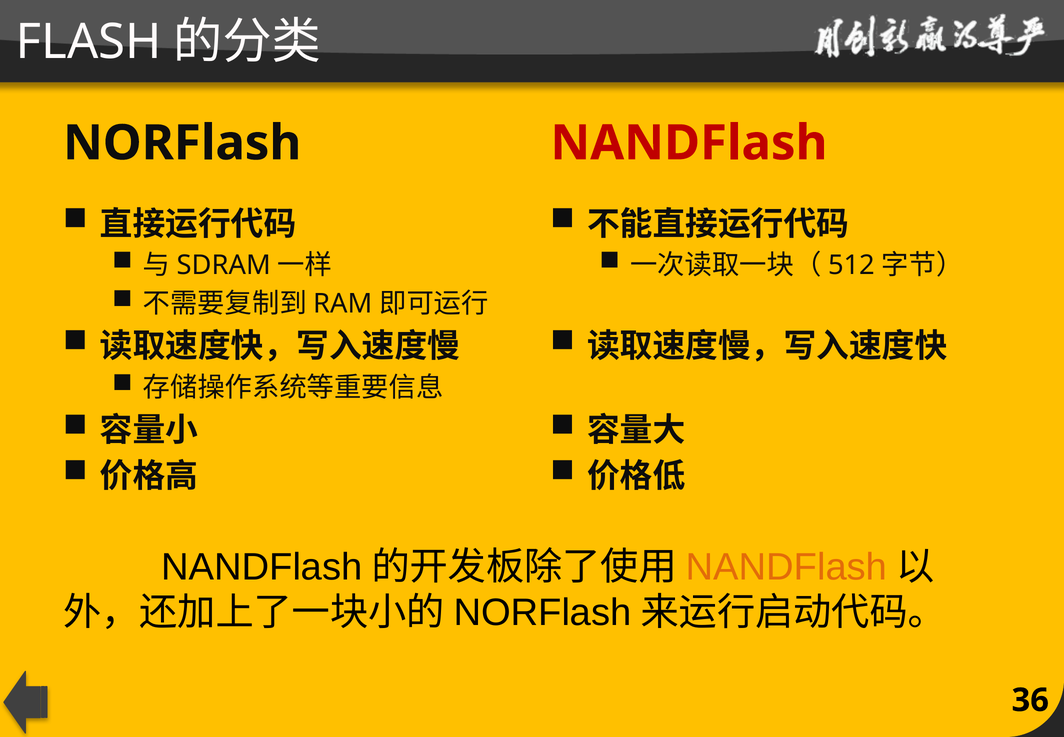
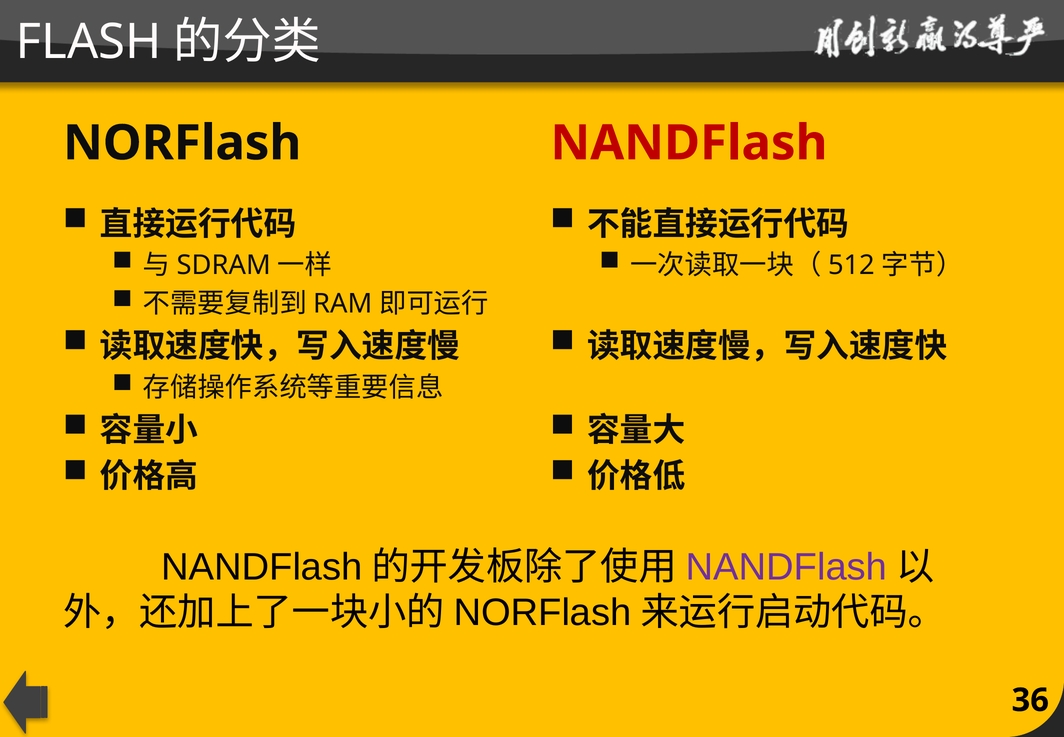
NANDFlash colour: orange -> purple (787, 567)
